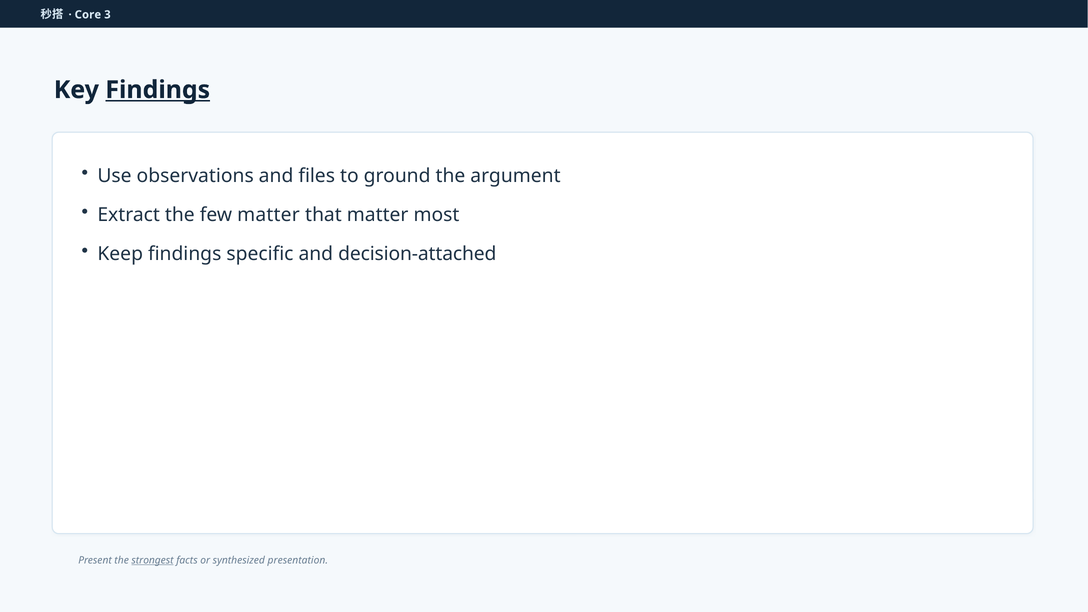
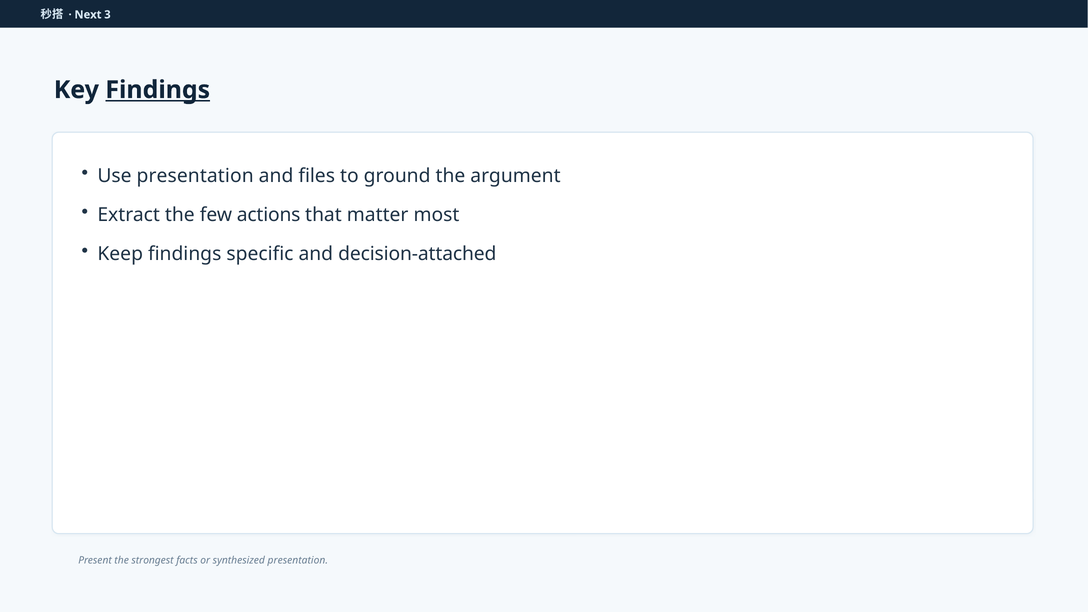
Core: Core -> Next (88, 15)
Use observations: observations -> presentation (195, 176)
few matter: matter -> actions (269, 215)
strongest underline: present -> none (153, 560)
